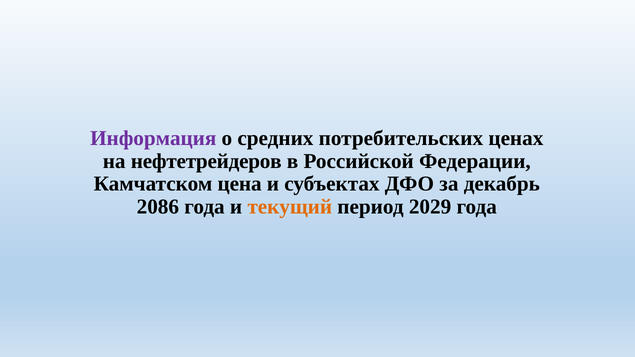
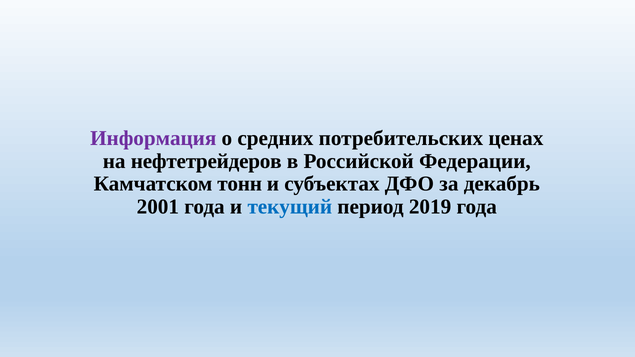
цена: цена -> тонн (240, 184)
2086: 2086 -> 2001 (158, 207)
текущий colour: orange -> blue (290, 207)
2029: 2029 -> 2019 (430, 207)
